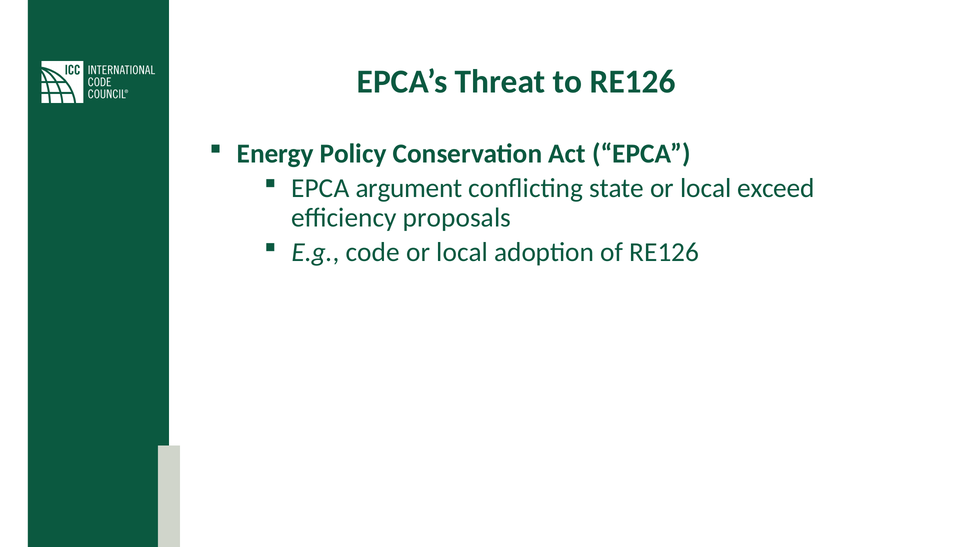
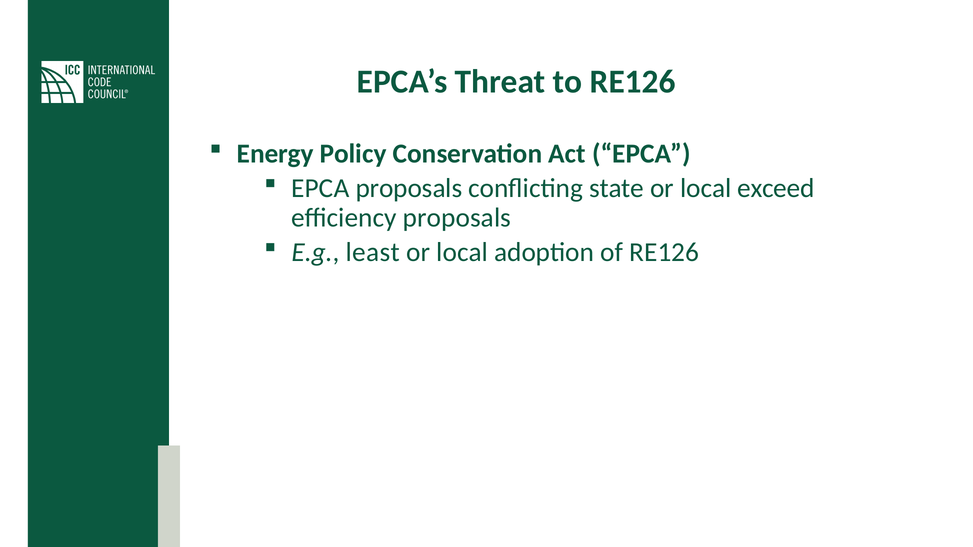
EPCA argument: argument -> proposals (409, 188)
code: code -> least (373, 252)
